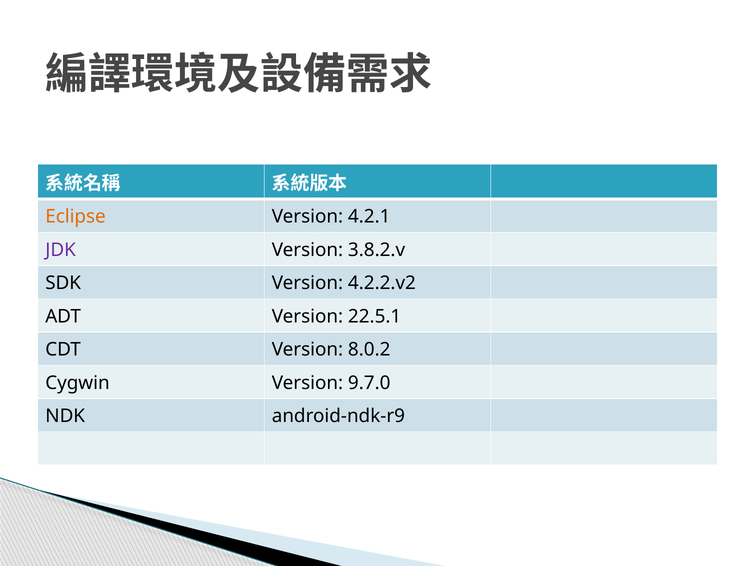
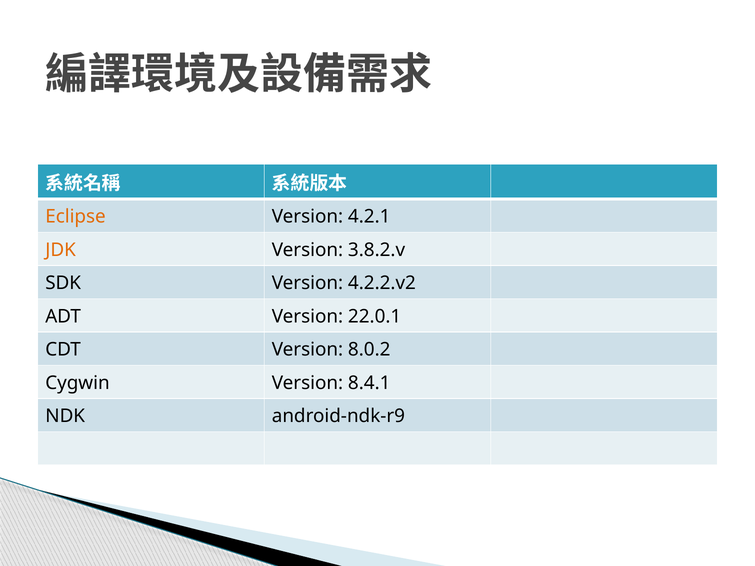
JDK colour: purple -> orange (61, 250)
22.5.1: 22.5.1 -> 22.0.1 (375, 317)
9.7.0: 9.7.0 -> 8.4.1 (369, 383)
